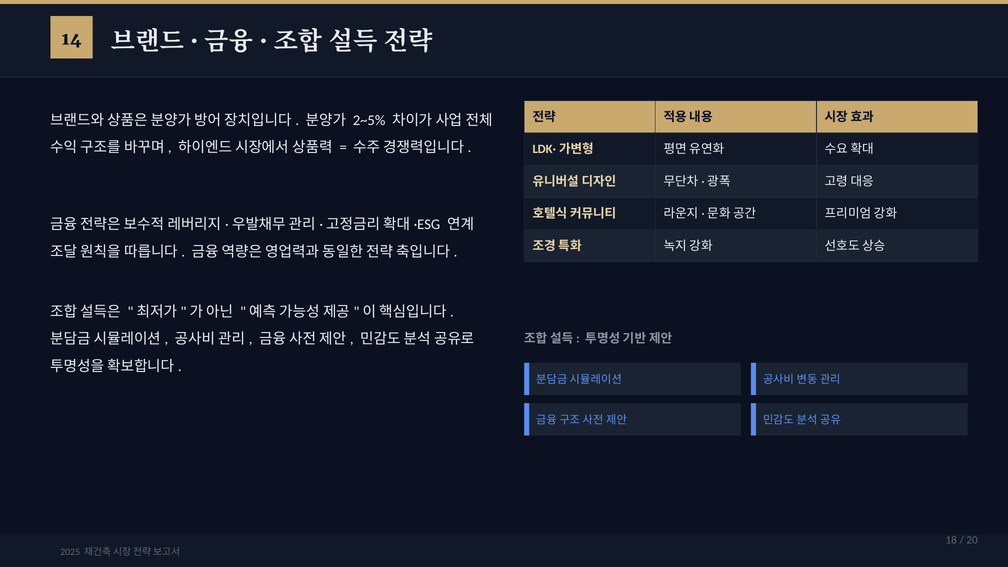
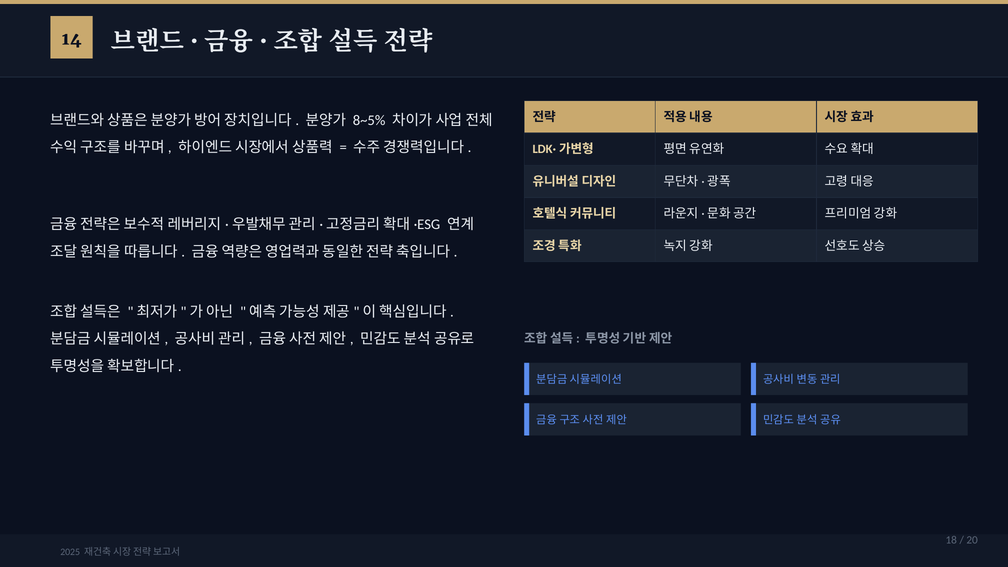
2~5%: 2~5% -> 8~5% (369, 120)
